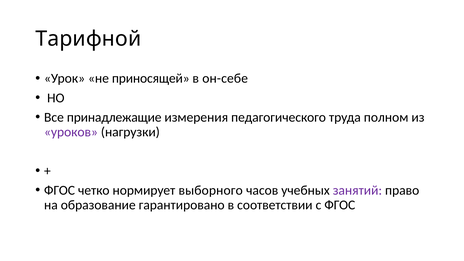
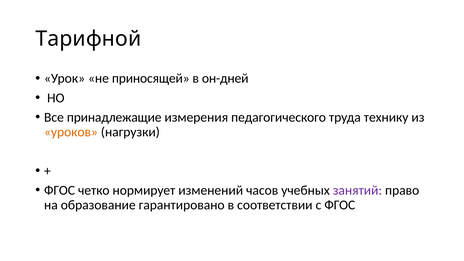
он-себе: он-себе -> он-дней (225, 78)
полном: полном -> технику (386, 117)
уроков colour: purple -> orange (71, 132)
выборного: выборного -> изменений (211, 190)
